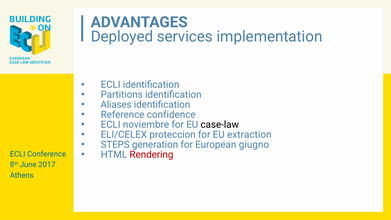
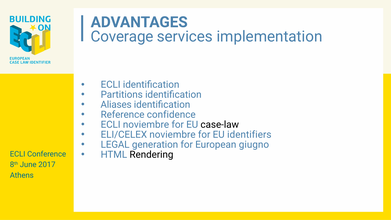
Deployed: Deployed -> Coverage (122, 37)
ELI/CELEX proteccion: proteccion -> noviembre (172, 135)
extraction: extraction -> identifiers (249, 135)
STEPS: STEPS -> LEGAL (115, 145)
Rendering colour: red -> black (151, 155)
